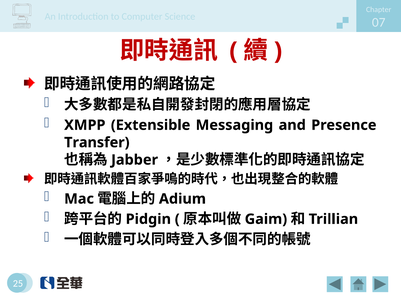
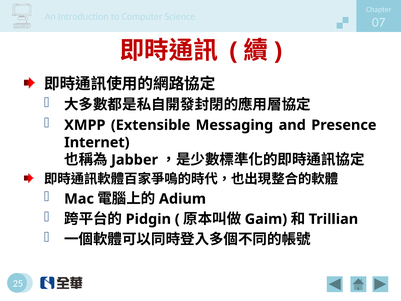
Transfer: Transfer -> Internet (97, 142)
